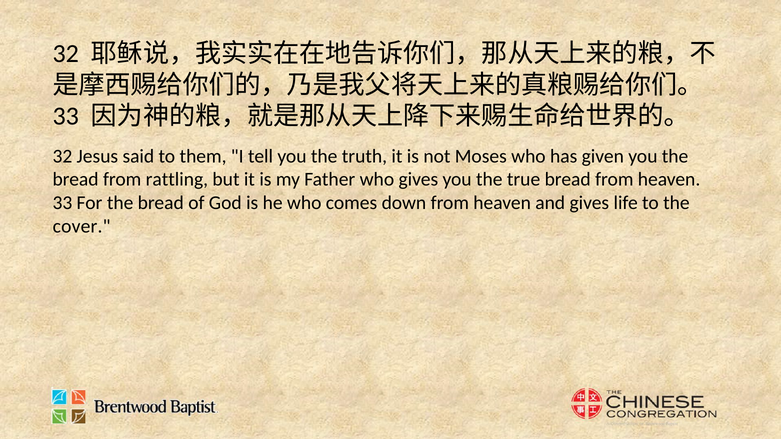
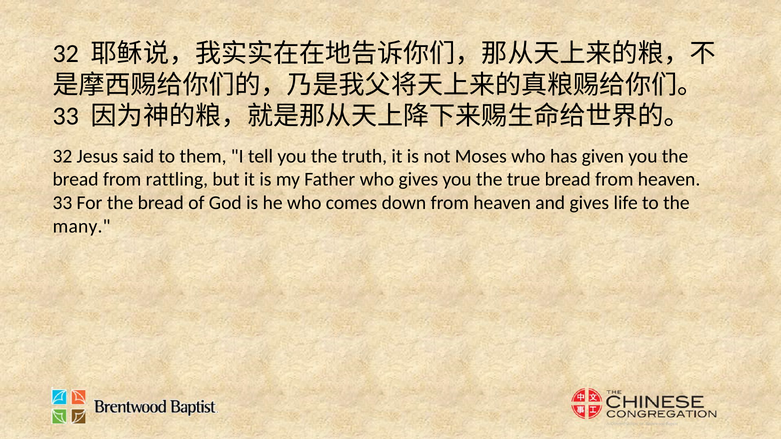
cover: cover -> many (82, 227)
